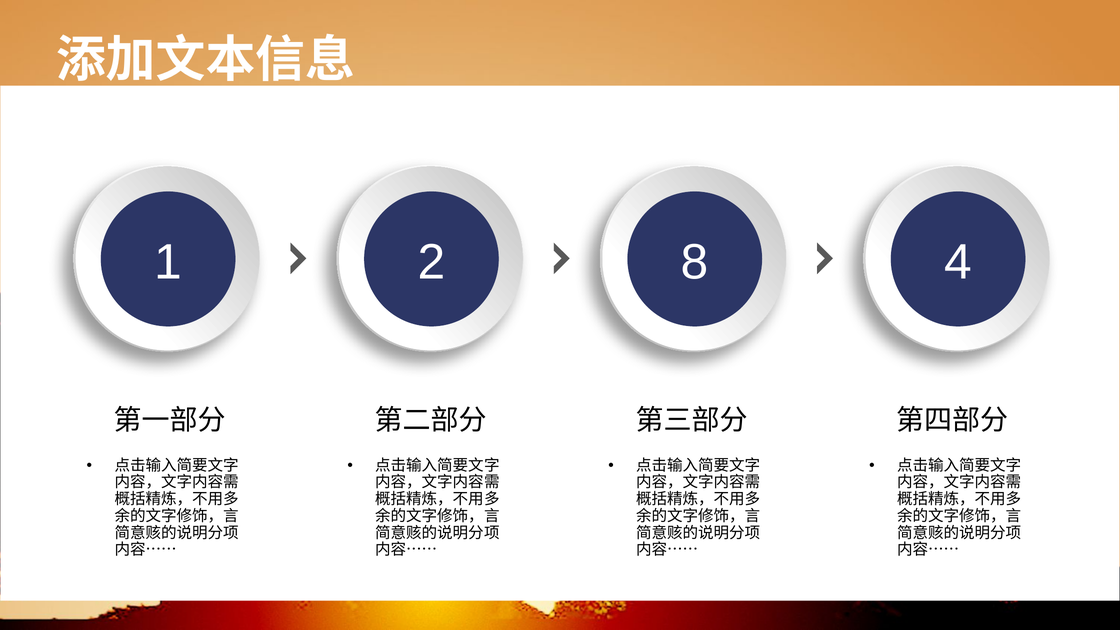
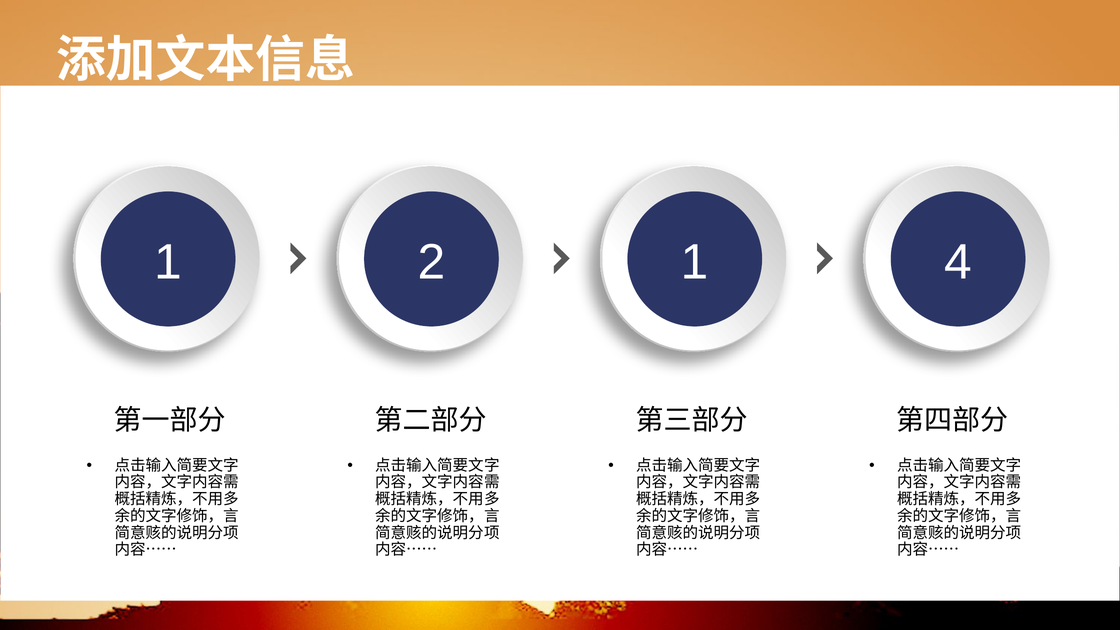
2 8: 8 -> 1 (695, 262)
